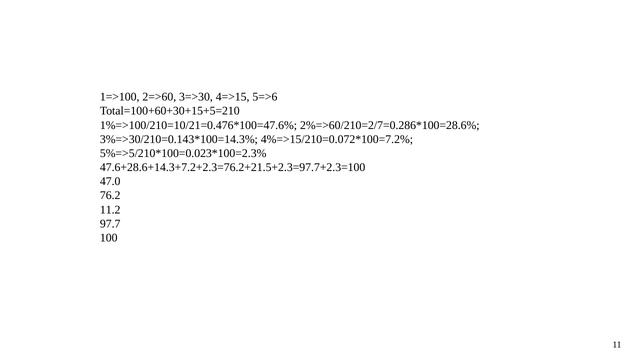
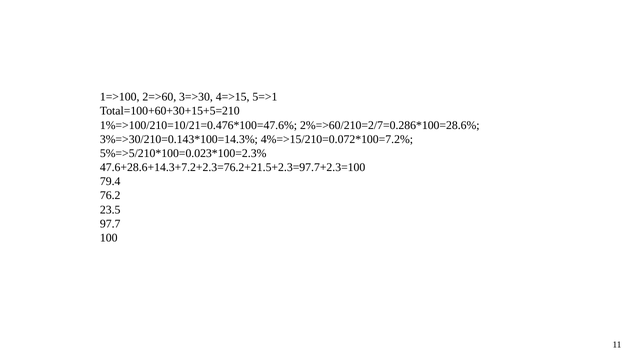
5=>6: 5=>6 -> 5=>1 (265, 97)
47.0: 47.0 -> 79.4 (110, 182)
11.2: 11.2 -> 23.5 (110, 210)
